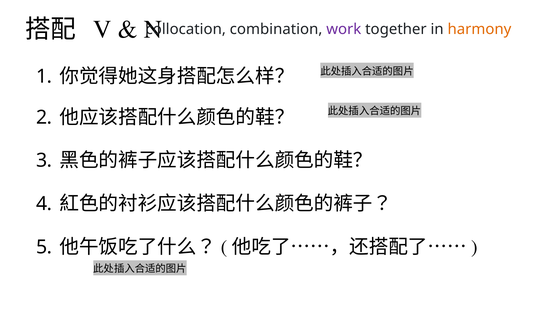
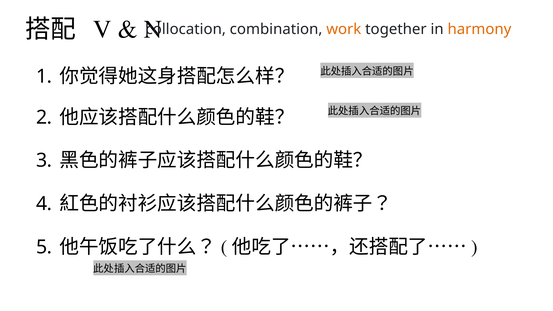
work colour: purple -> orange (344, 29)
